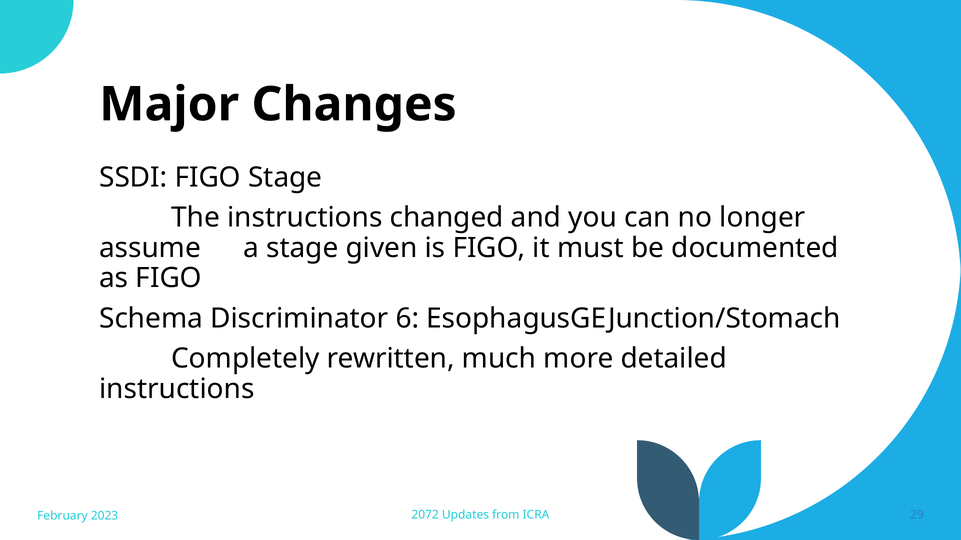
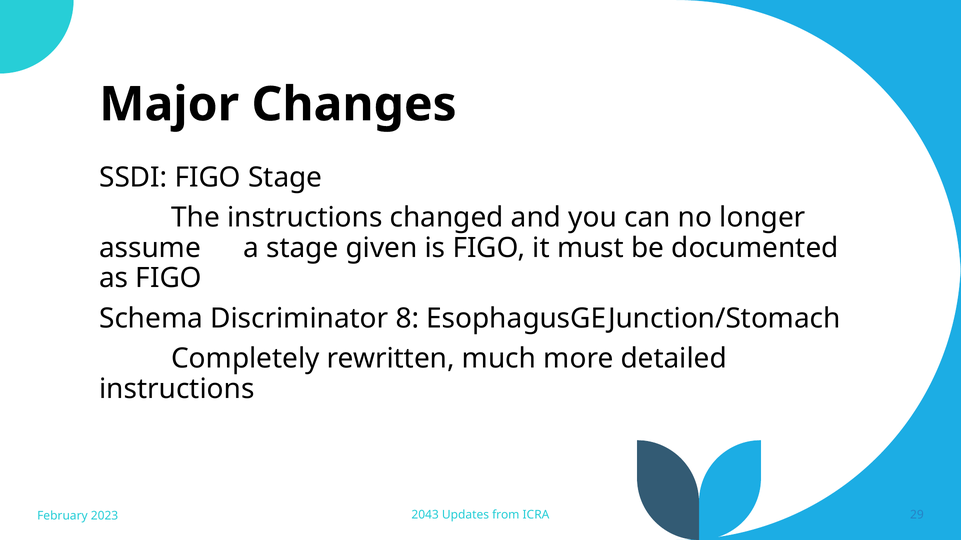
6: 6 -> 8 (407, 319)
2072: 2072 -> 2043 (425, 515)
